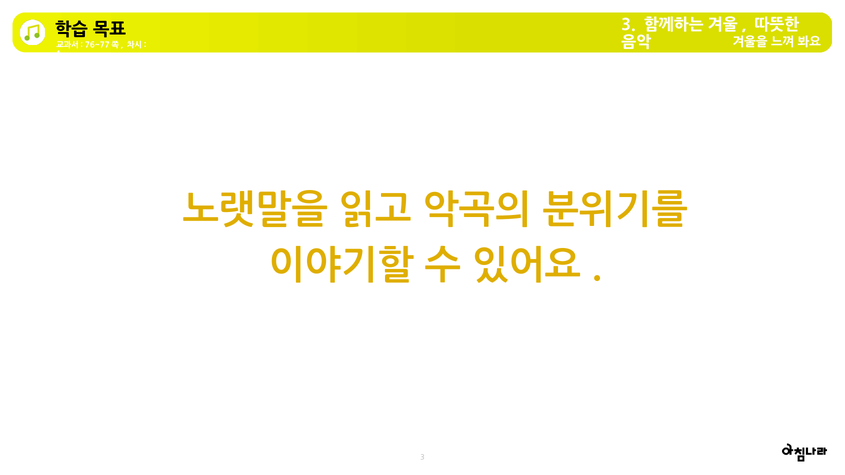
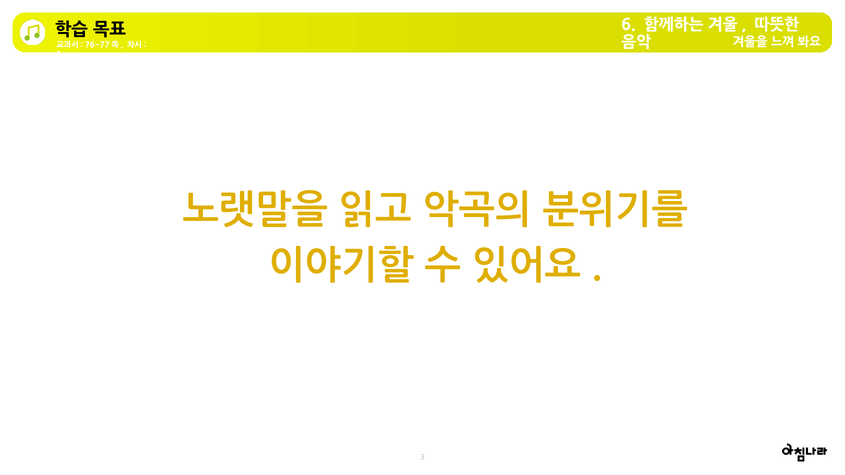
3: 3 -> 6 (629, 25)
